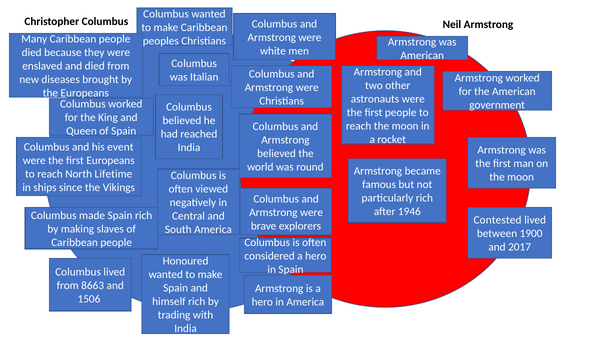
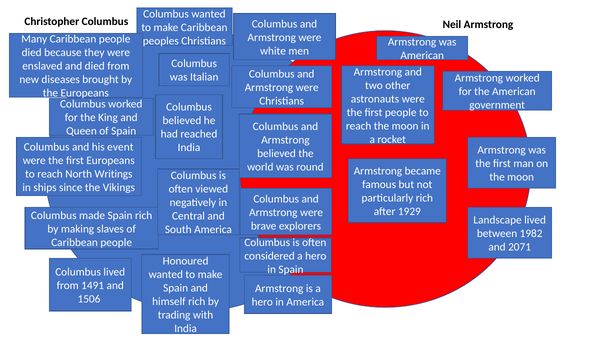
Lifetime: Lifetime -> Writings (114, 174)
1946: 1946 -> 1929 (409, 212)
Contested: Contested -> Landscape (498, 220)
1900: 1900 -> 1982 (531, 233)
2017: 2017 -> 2071 (520, 247)
8663: 8663 -> 1491 (93, 285)
